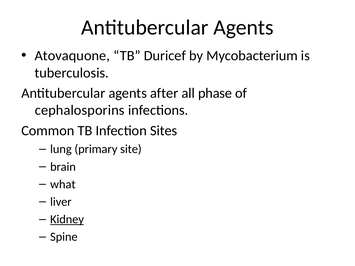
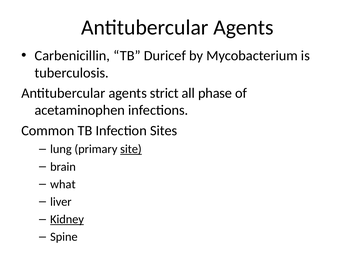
Atovaquone: Atovaquone -> Carbenicillin (72, 56)
after: after -> strict (164, 93)
cephalosporins: cephalosporins -> acetaminophen (80, 110)
site underline: none -> present (131, 149)
